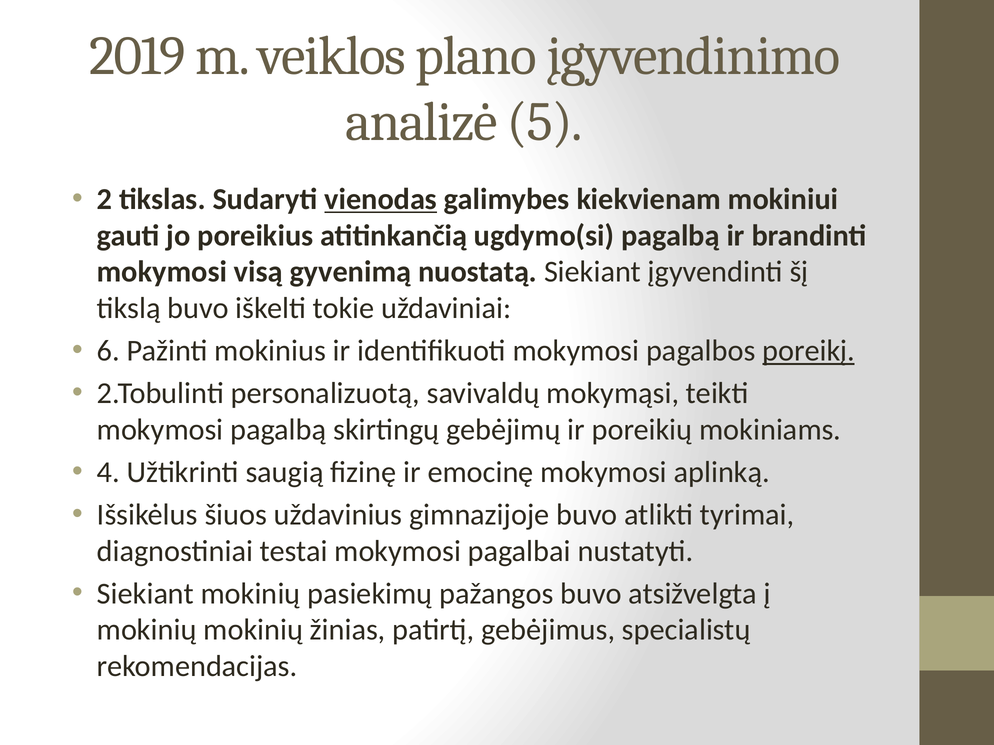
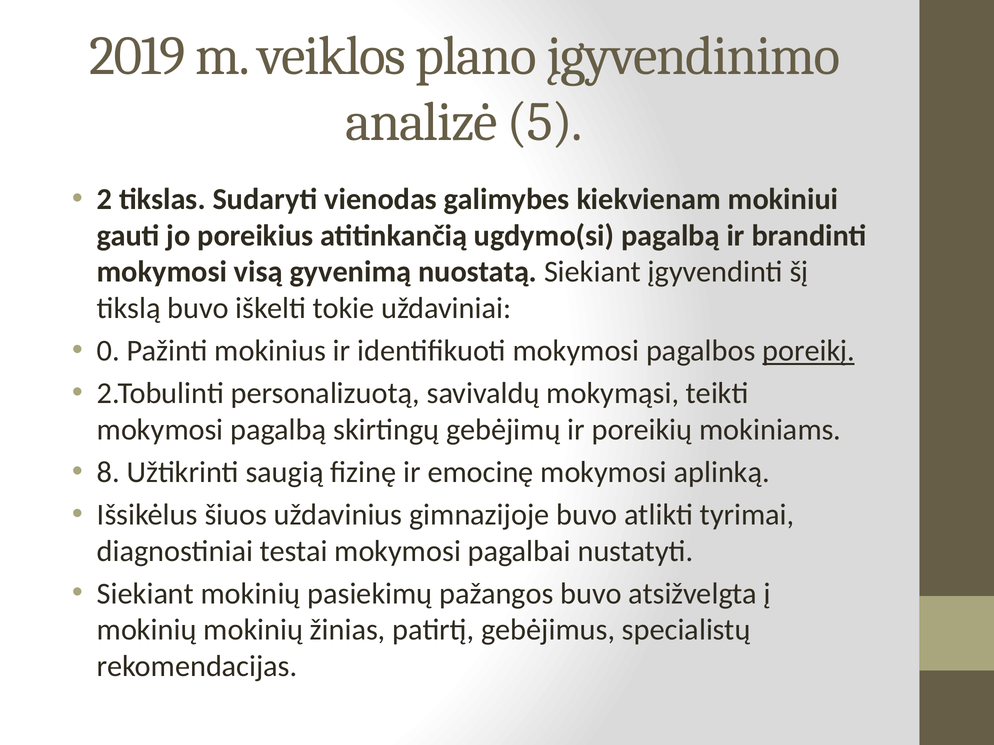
vienodas underline: present -> none (381, 199)
6: 6 -> 0 (108, 351)
4: 4 -> 8 (108, 472)
